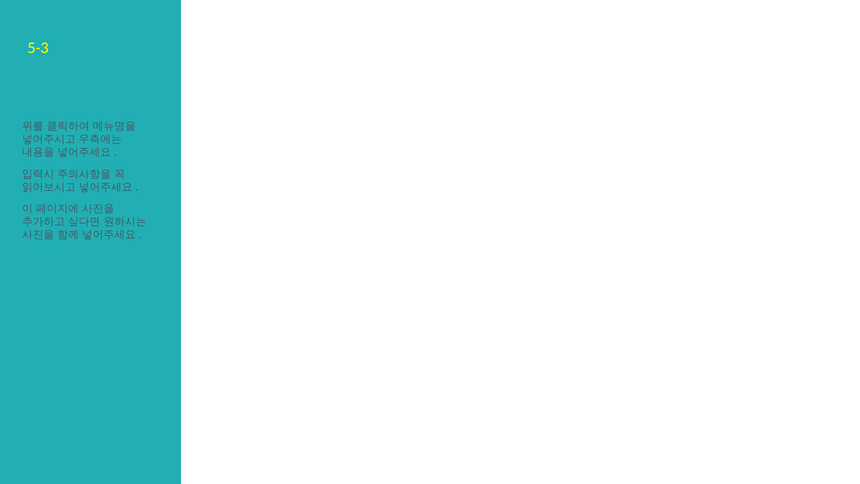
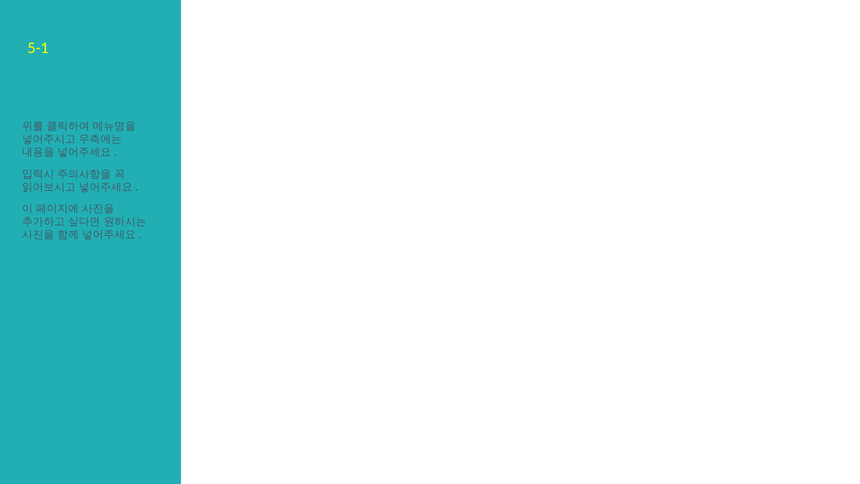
5-3: 5-3 -> 5-1 (38, 48)
